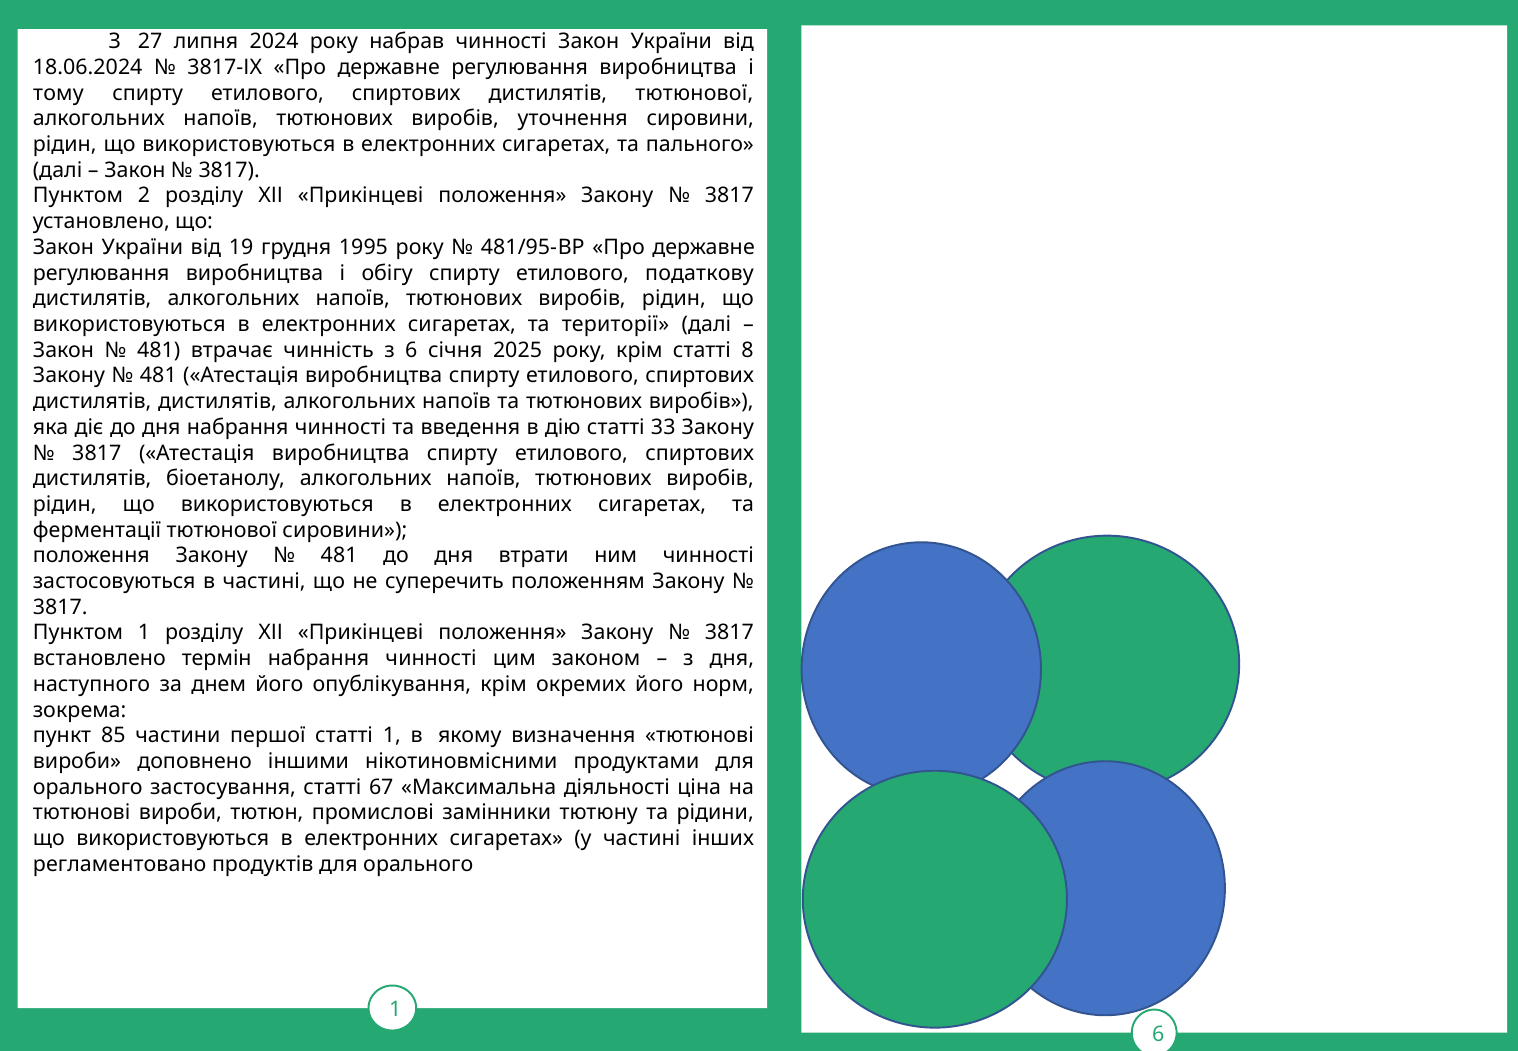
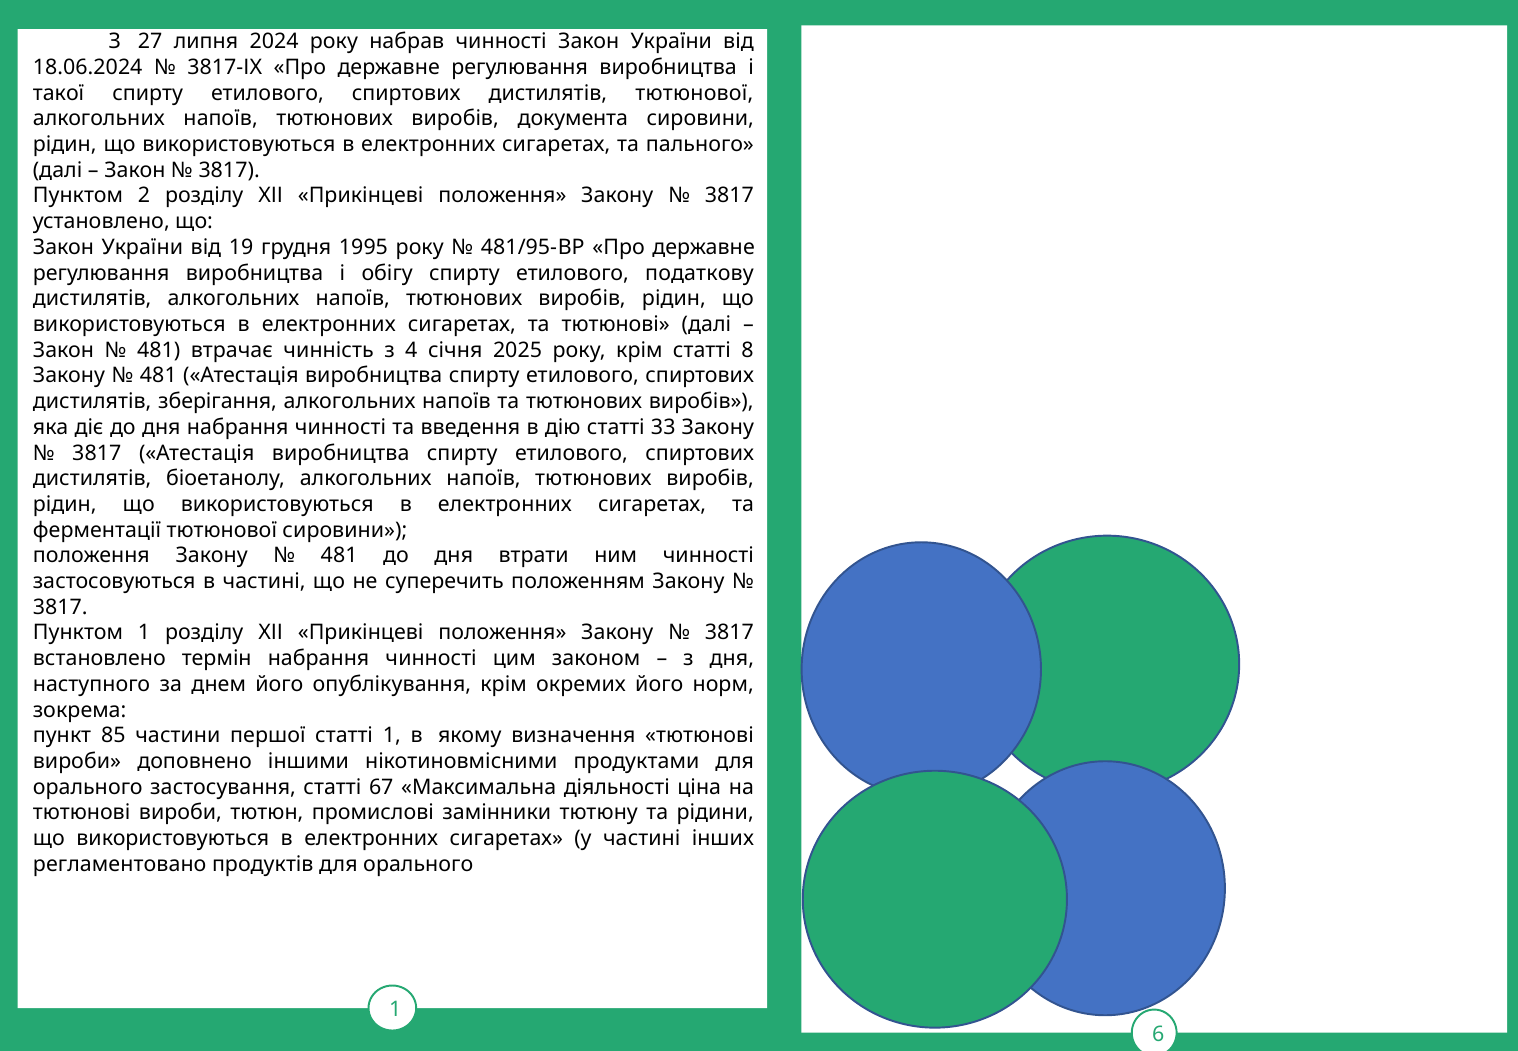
тому: тому -> такої (59, 93)
уточнення: уточнення -> документа (573, 119)
та території: території -> тютюнові (616, 324)
з 6: 6 -> 4 (411, 350)
дистилятів дистилятів: дистилятів -> зберігання (218, 401)
